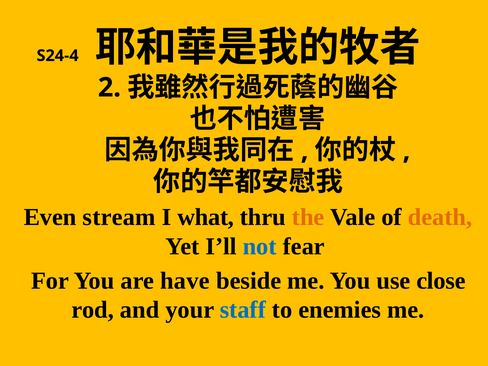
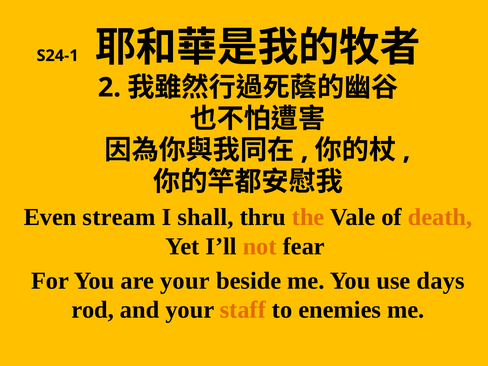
S24-4: S24-4 -> S24-1 (58, 56)
what: what -> shall (205, 217)
not colour: blue -> orange (260, 246)
are have: have -> your (185, 281)
close: close -> days (441, 281)
staff colour: blue -> orange (243, 310)
